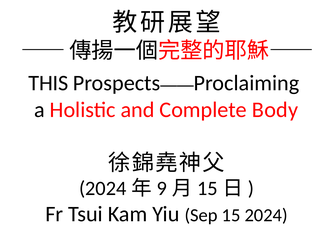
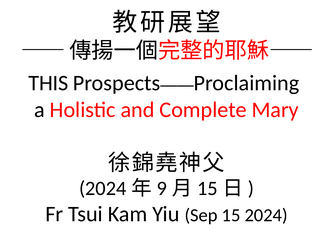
Body: Body -> Mary (275, 110)
